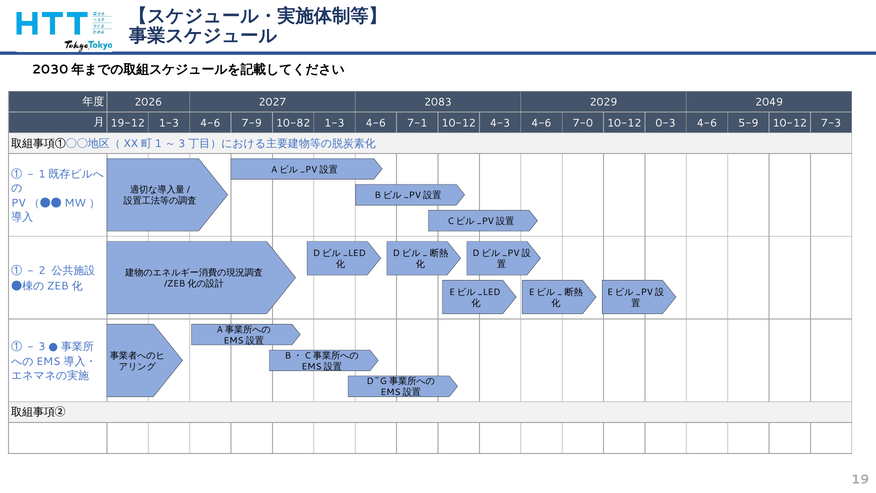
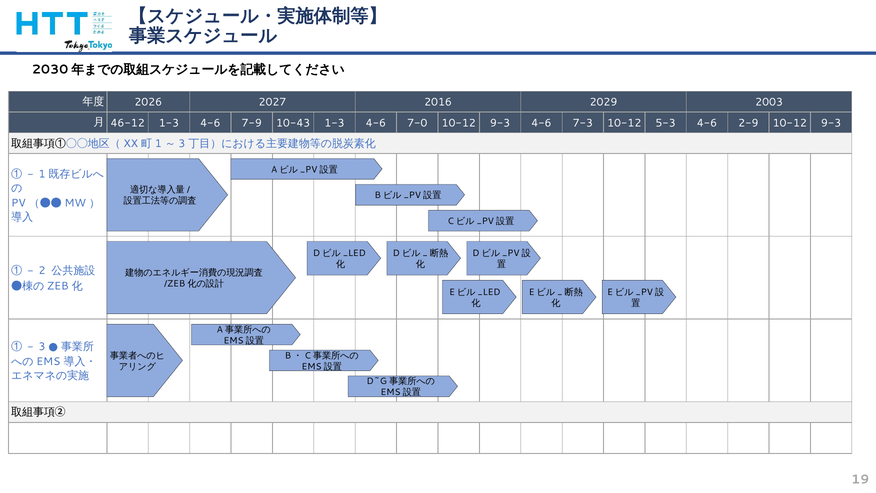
2083: 2083 -> 2016 (438, 102)
2049: 2049 -> 2003 (769, 102)
19-12: 19-12 -> 46-12 (128, 123)
10-82: 10-82 -> 10-43 (293, 123)
7-1: 7-1 -> 7-0 (417, 123)
4-3: 4-3 -> 9-3 (500, 123)
7-0: 7-0 -> 7-3 (583, 123)
0-3: 0-3 -> 5-3 (666, 123)
5-9: 5-9 -> 2-9 (748, 123)
7-3: 7-3 -> 9-3 (831, 123)
